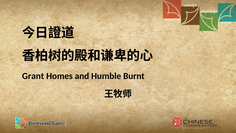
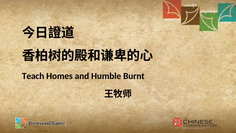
Grant: Grant -> Teach (33, 76)
